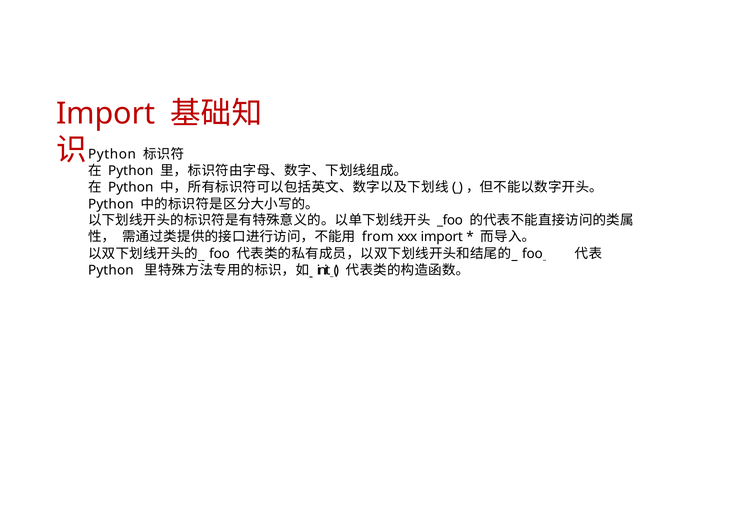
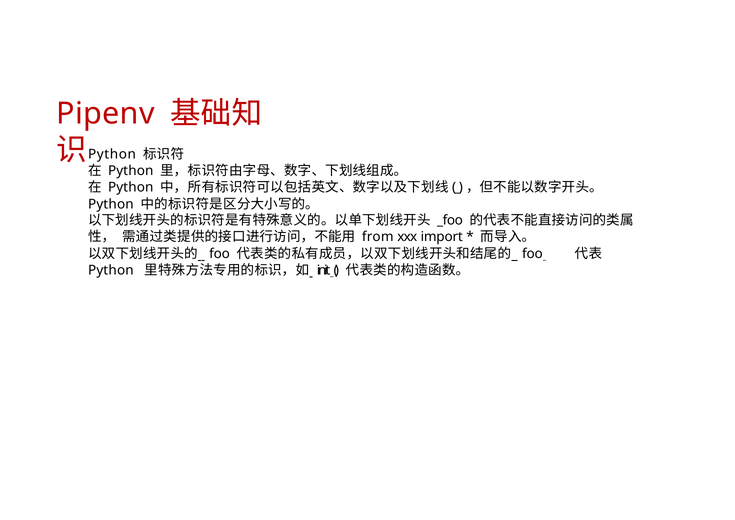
Import: Import -> Pipenv (105, 113)
